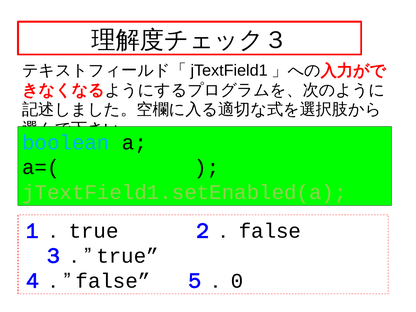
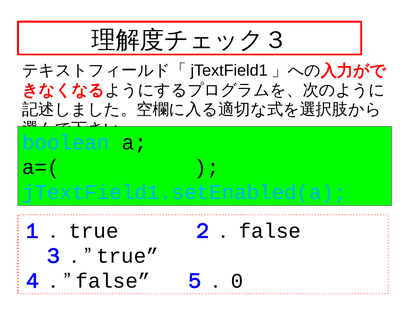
jTextField1.setEnabled(a colour: light green -> light blue (184, 192)
